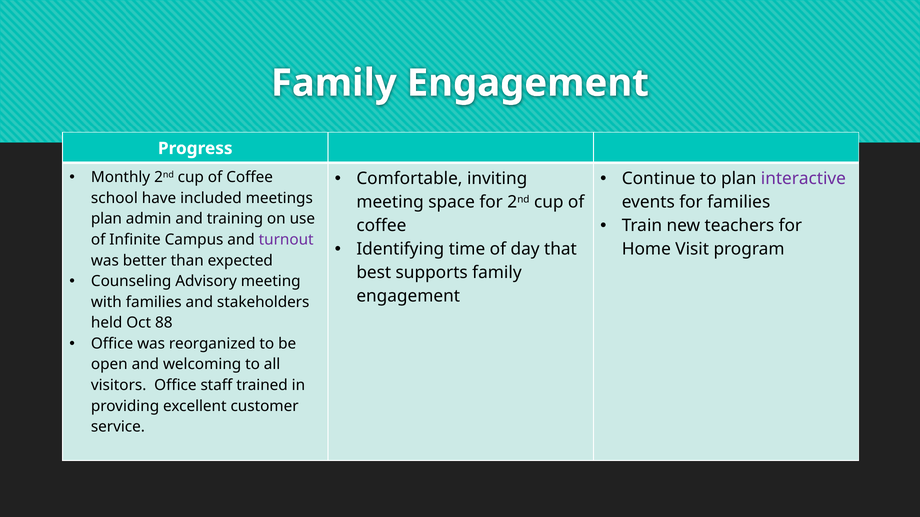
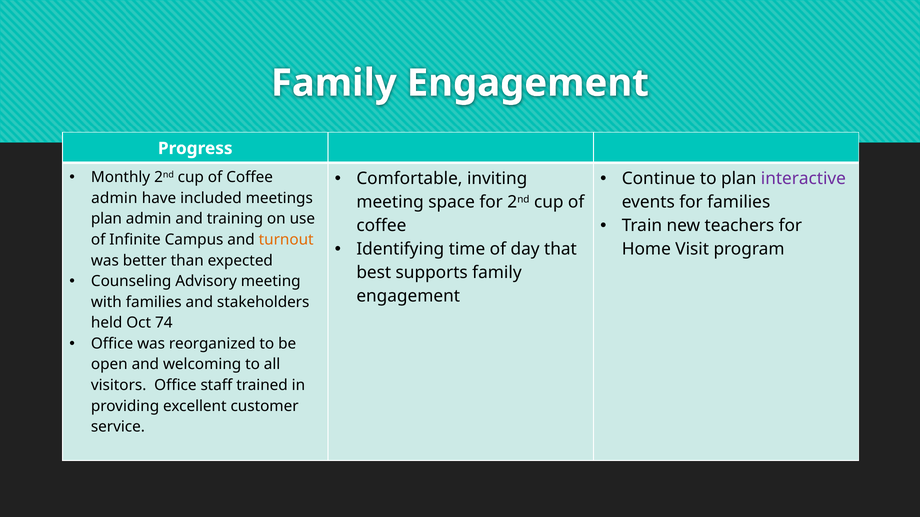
school: school -> admin (114, 198)
turnout colour: purple -> orange (286, 240)
88: 88 -> 74 (164, 323)
